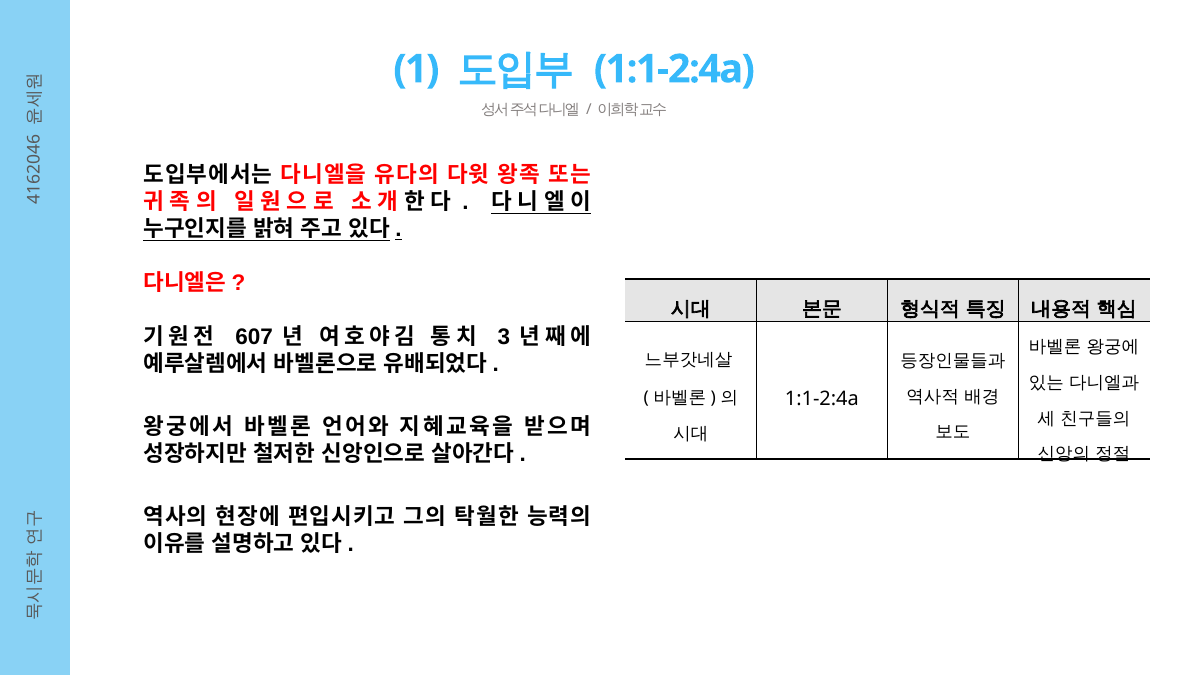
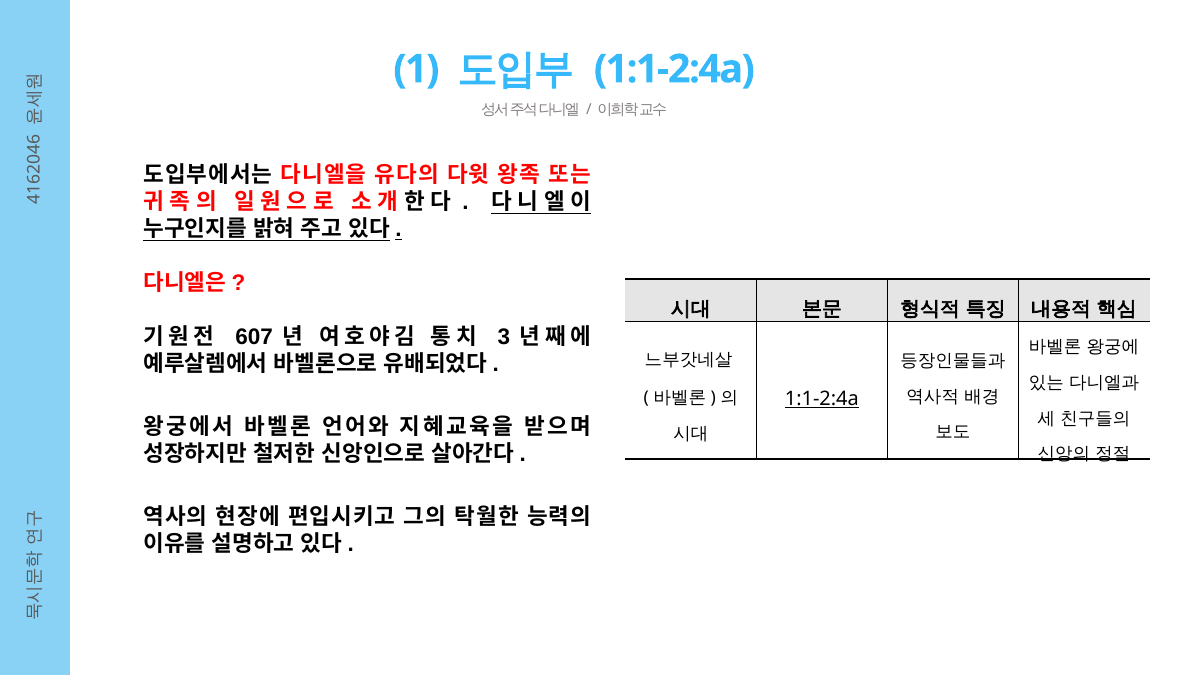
1:1-2:4a underline: none -> present (822, 399)
